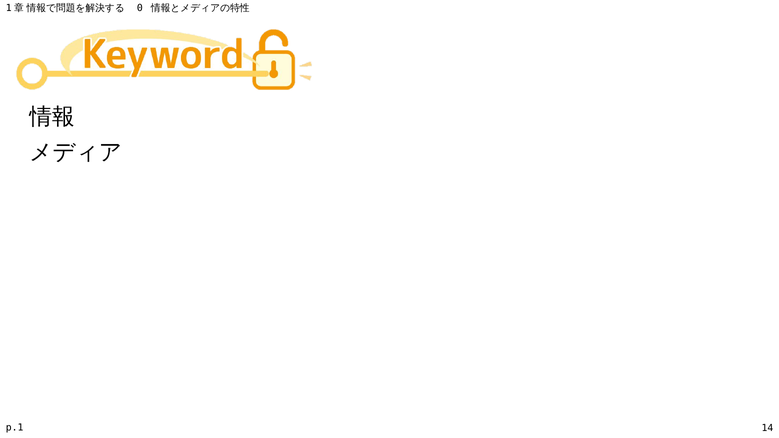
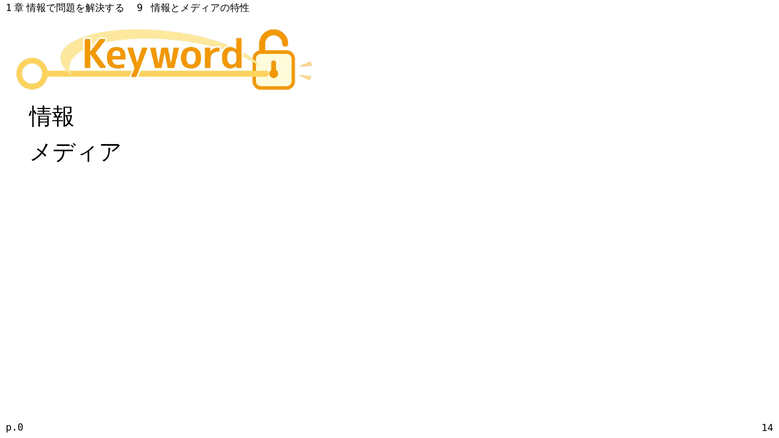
0: 0 -> 9 (140, 8)
p.1: p.1 -> p.0 (15, 428)
